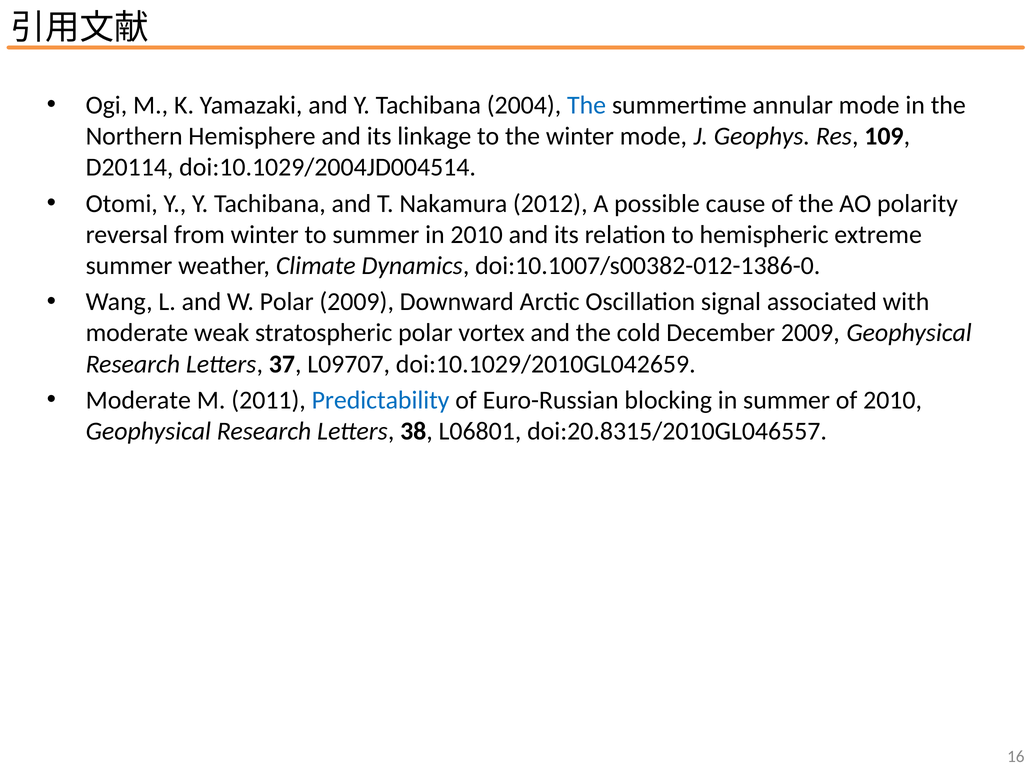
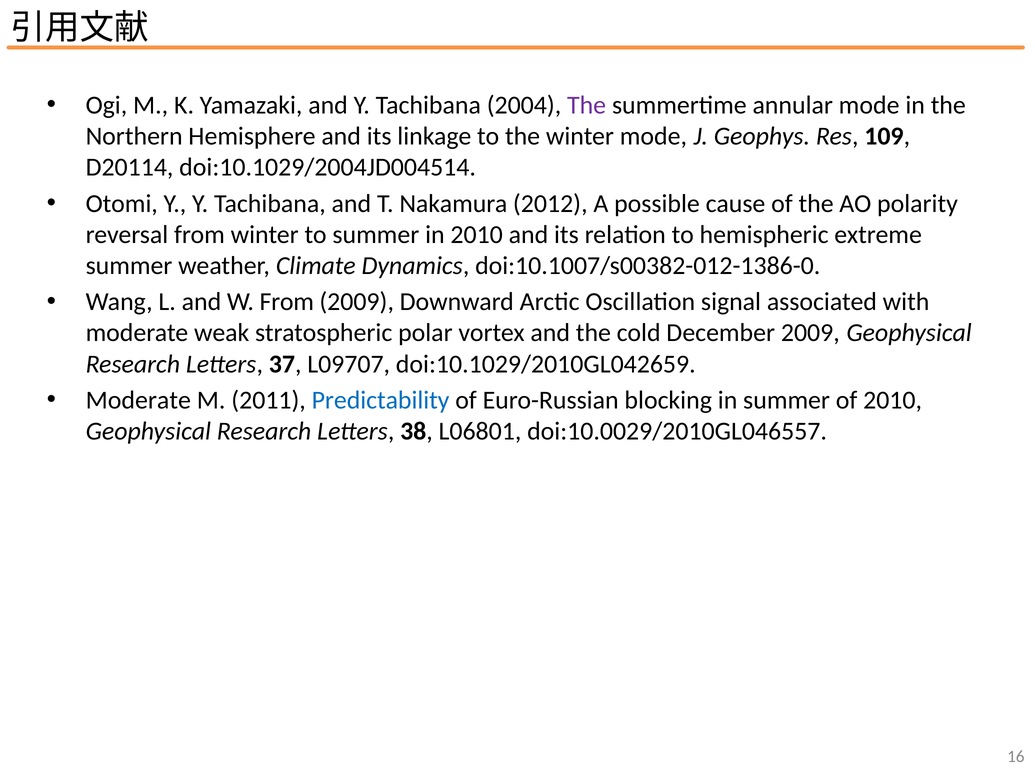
The colour: blue -> purple (587, 105)
W Polar: Polar -> From (287, 302)
doi:20.8315/2010GL046557: doi:20.8315/2010GL046557 -> doi:10.0029/2010GL046557 (677, 431)
